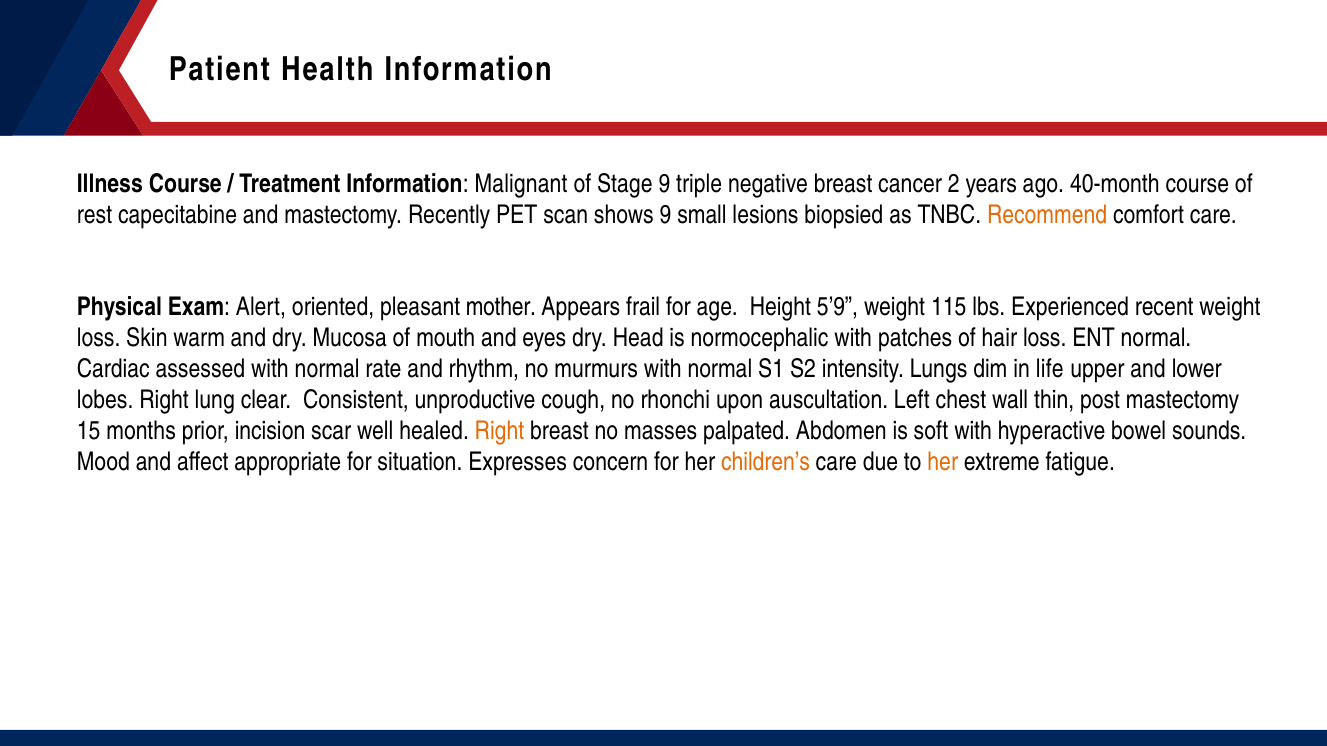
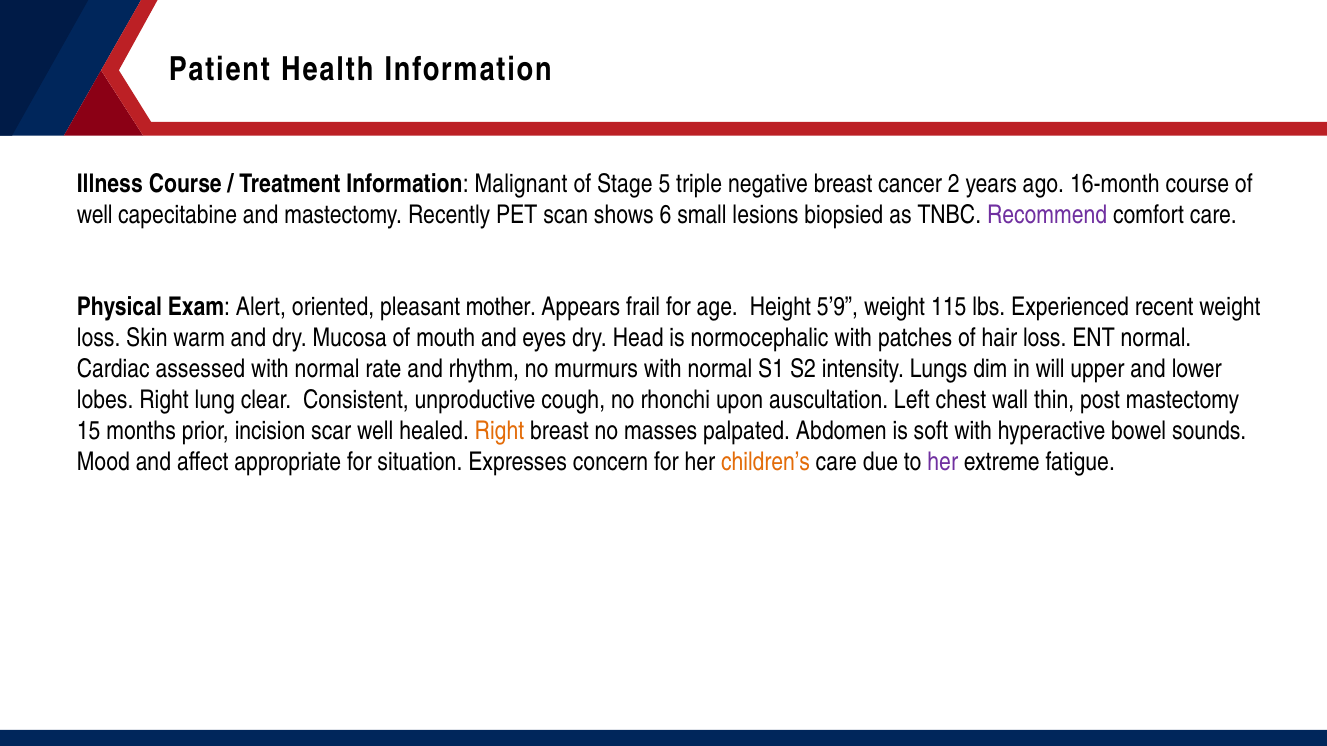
Stage 9: 9 -> 5 (664, 184)
40-month: 40-month -> 16-month (1115, 184)
rest: rest -> well (95, 215)
shows 9: 9 -> 6 (665, 215)
Recommend colour: orange -> purple (1047, 215)
life: life -> will (1050, 370)
her colour: orange -> purple (943, 463)
